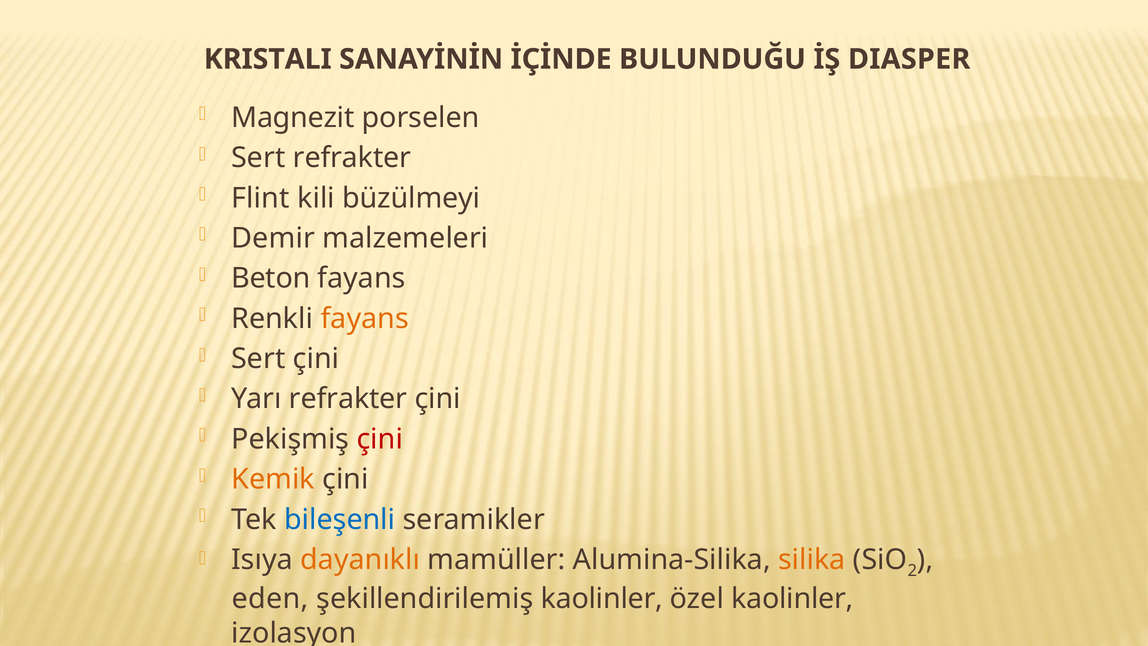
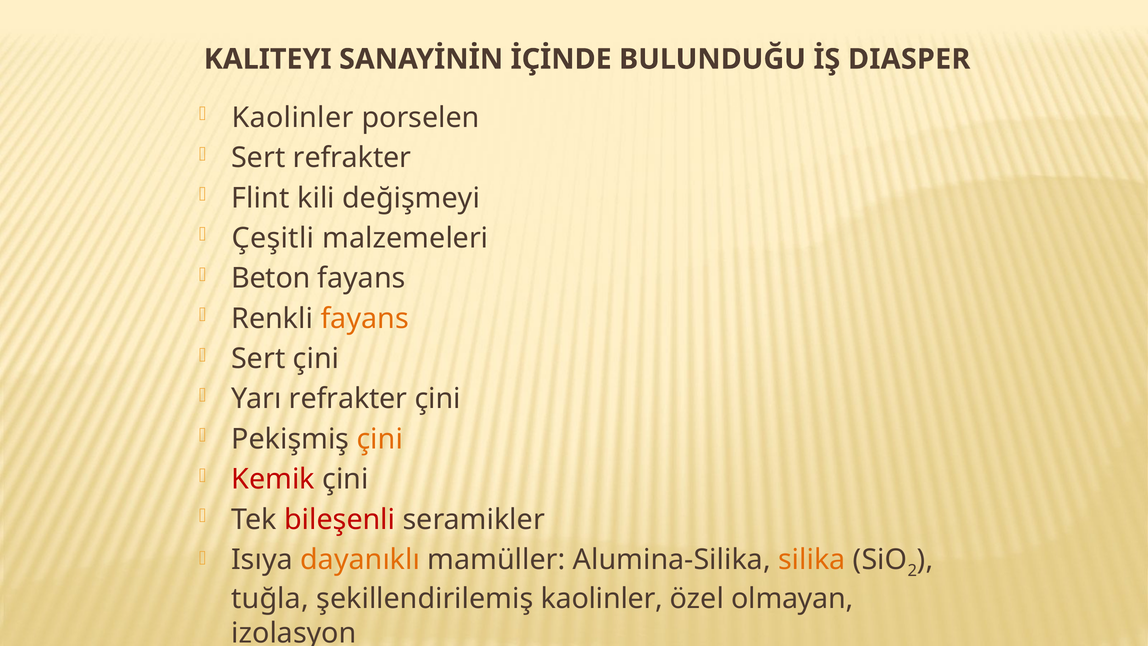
KRISTALI: KRISTALI -> KALITEYI (268, 59)
Magnezit: Magnezit -> Kaolinler (293, 118)
büzülmeyi: büzülmeyi -> değişmeyi (411, 198)
Demir: Demir -> Çeşitli (273, 238)
çini colour: red -> orange (380, 439)
Kemik colour: orange -> red (273, 479)
bileşenli colour: blue -> red (340, 519)
eden: eden -> tuğla (270, 599)
özel kaolinler: kaolinler -> olmayan (792, 599)
